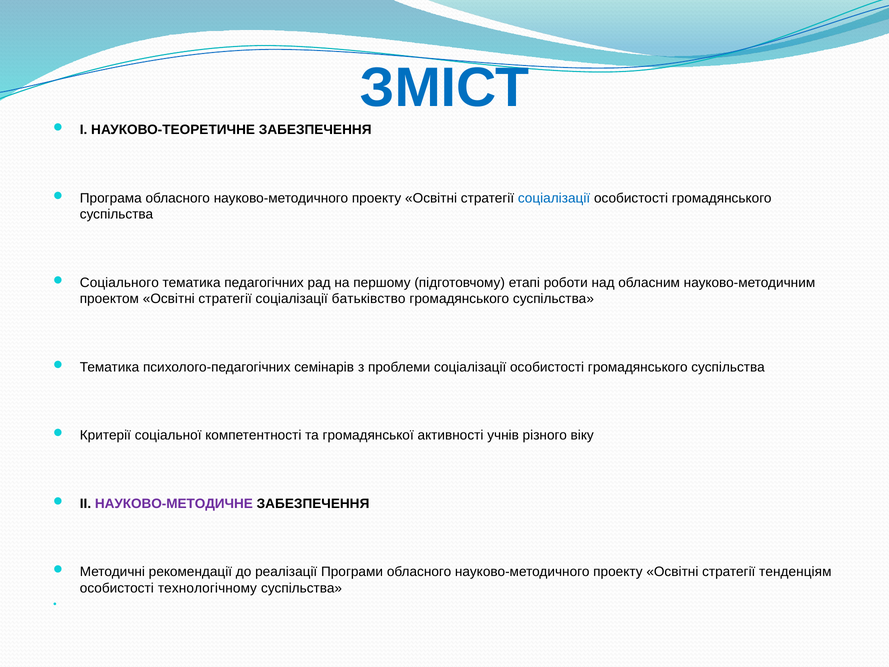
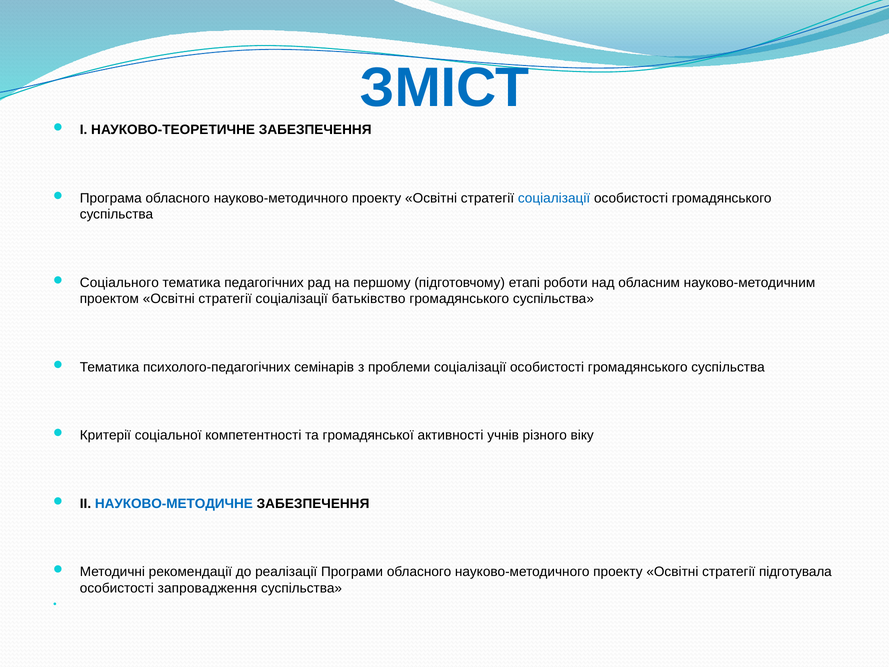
НАУКОВО-МЕТОДИЧНЕ colour: purple -> blue (174, 503)
тенденціям: тенденціям -> підготувала (795, 572)
технологічному: технологічному -> запровадження (207, 588)
